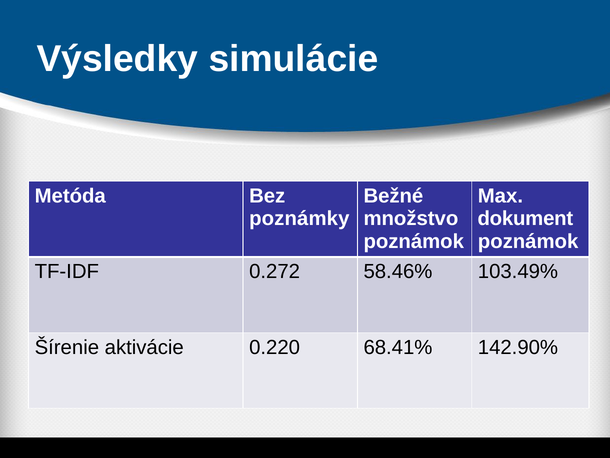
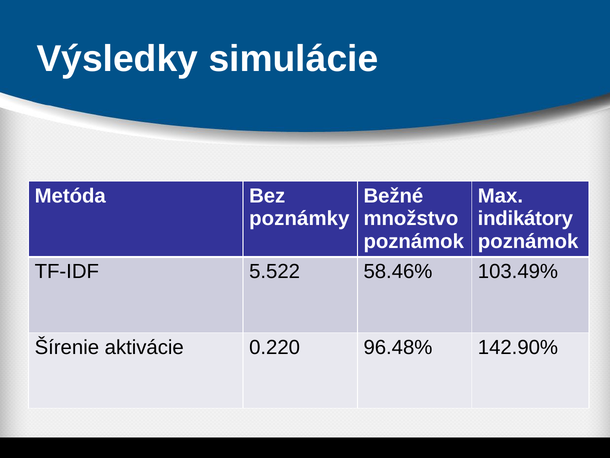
dokument: dokument -> indikátory (525, 219)
0.272: 0.272 -> 5.522 (275, 271)
68.41%: 68.41% -> 96.48% (398, 347)
